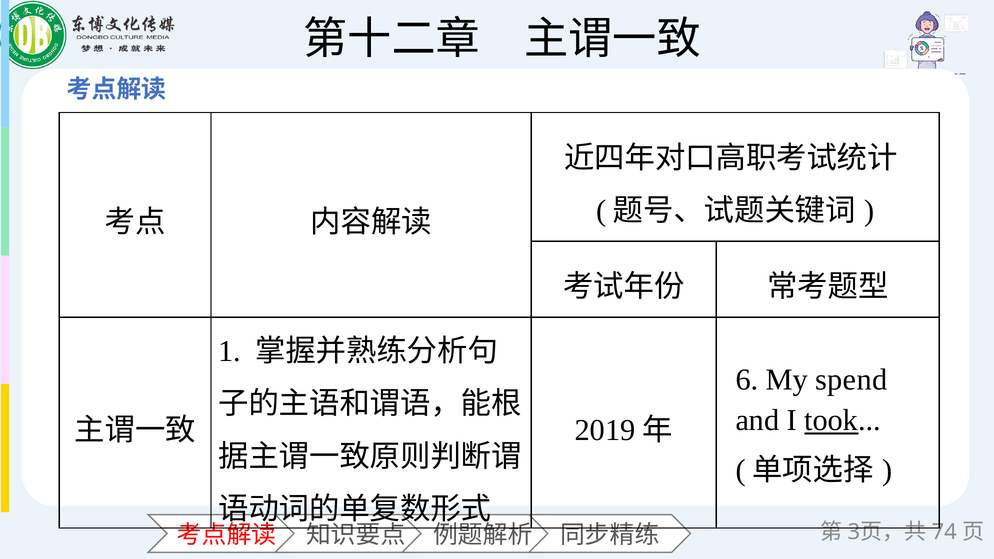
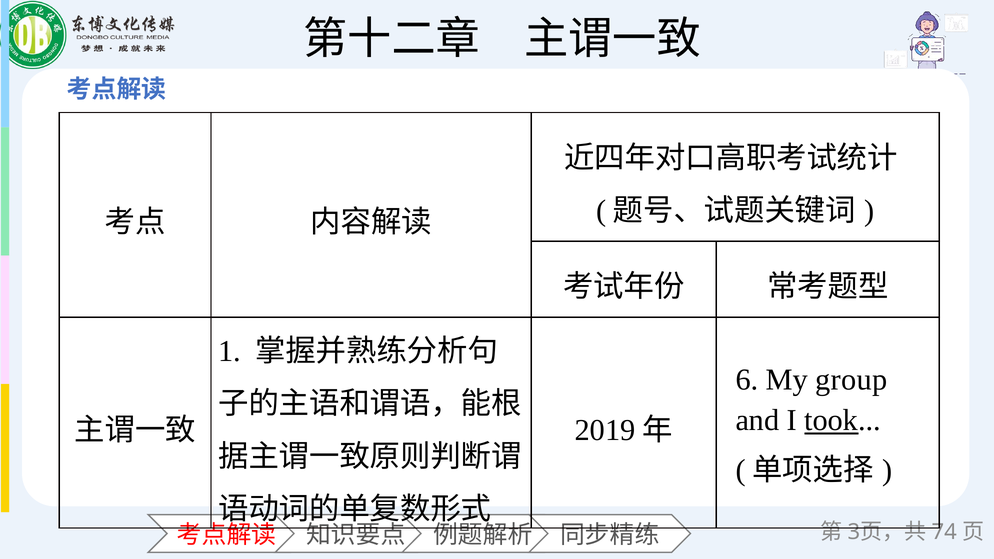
spend: spend -> group (851, 380)
